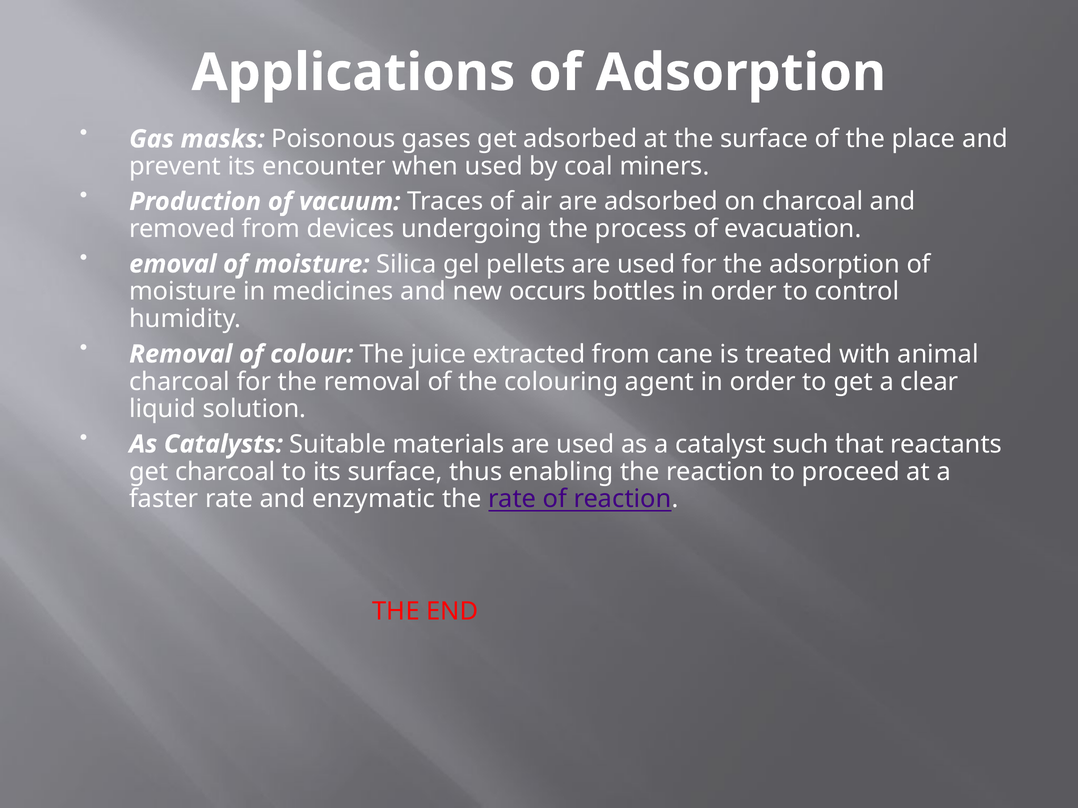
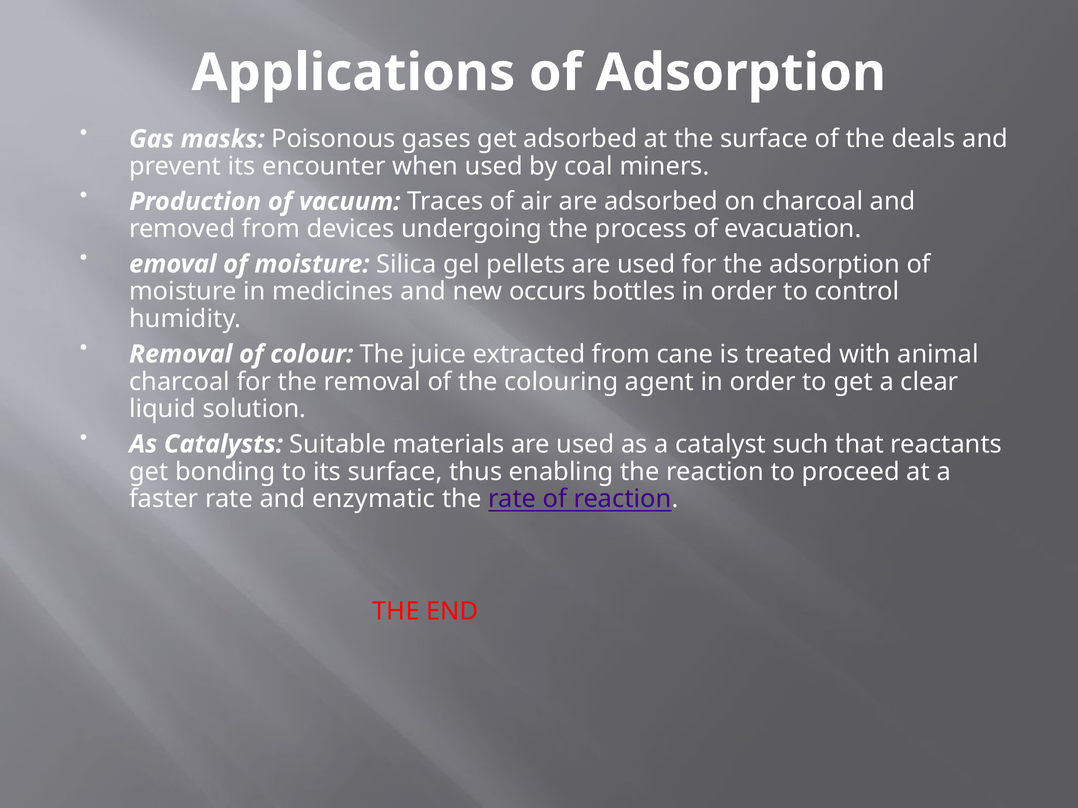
place: place -> deals (923, 139)
get charcoal: charcoal -> bonding (225, 472)
